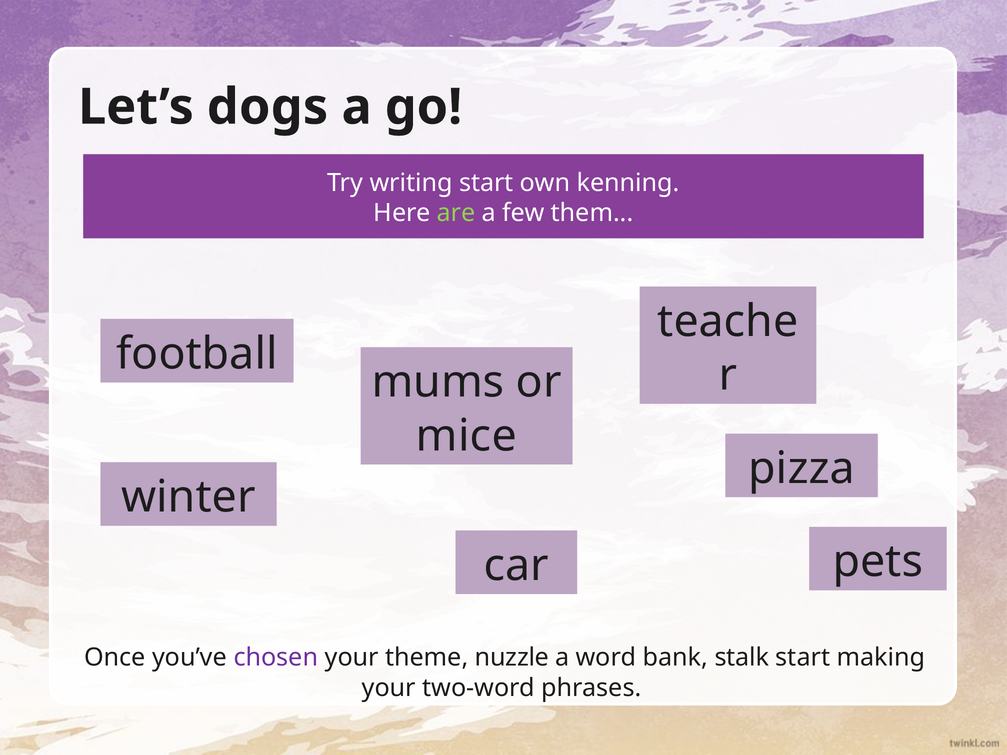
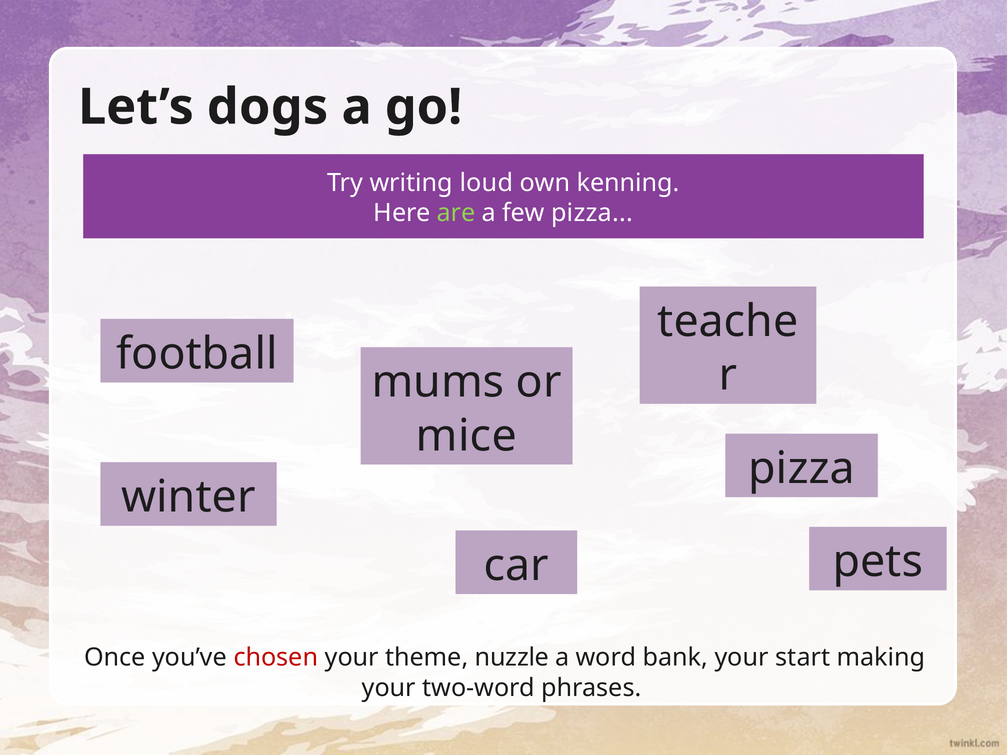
writing start: start -> loud (486, 183)
few them: them -> pizza (592, 213)
chosen colour: purple -> red (276, 658)
bank stalk: stalk -> your (742, 658)
